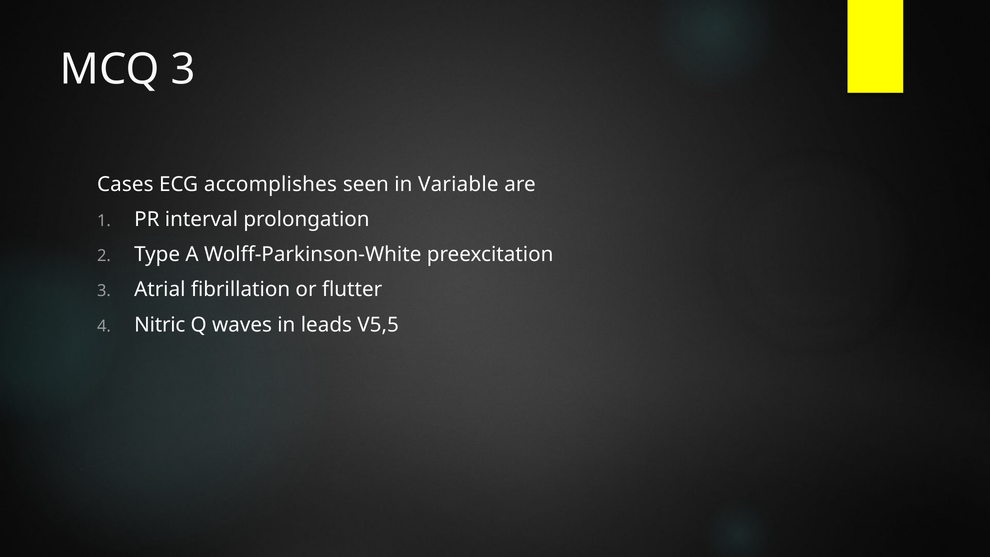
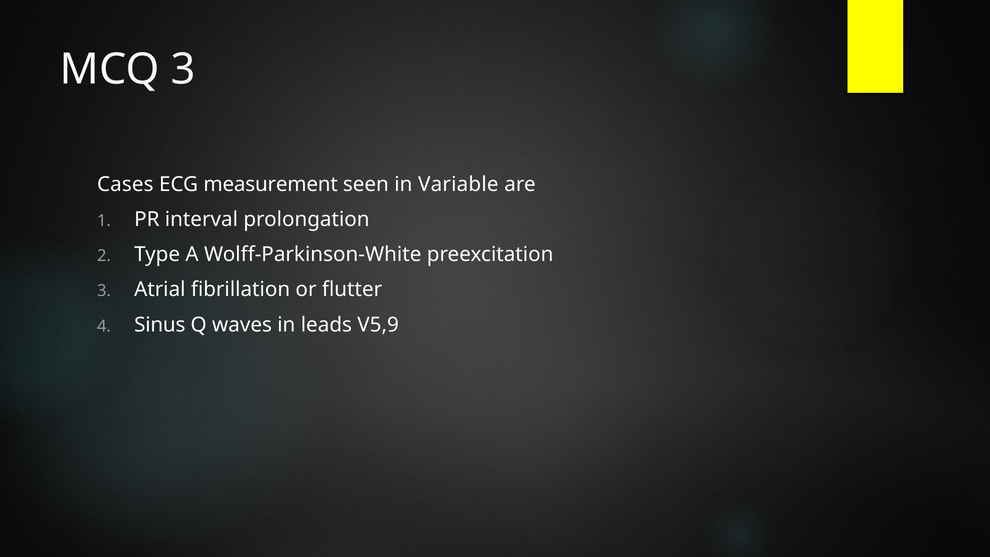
accomplishes: accomplishes -> measurement (271, 184)
Nitric: Nitric -> Sinus (160, 325)
V5,5: V5,5 -> V5,9 (378, 325)
